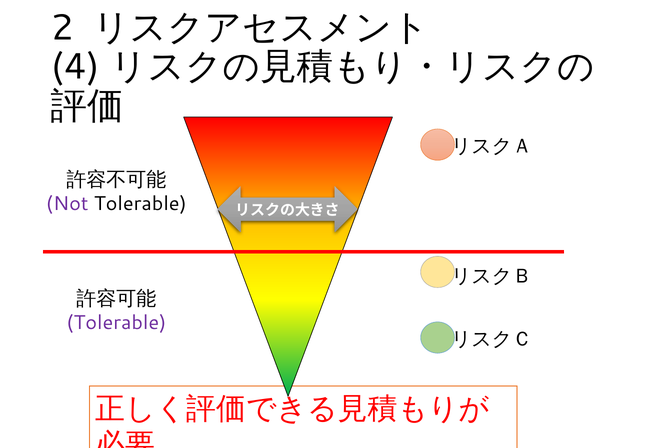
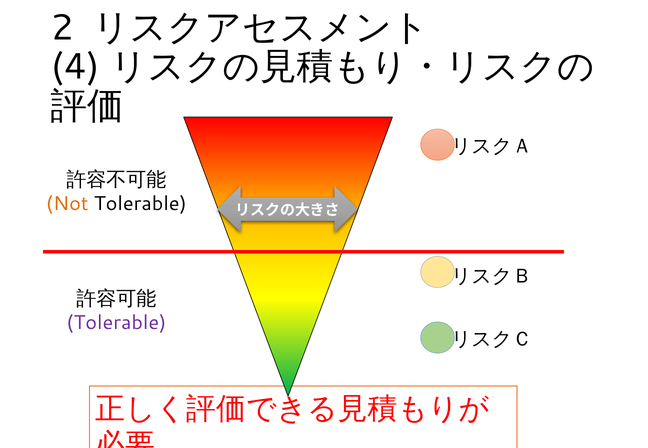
Not colour: purple -> orange (67, 204)
